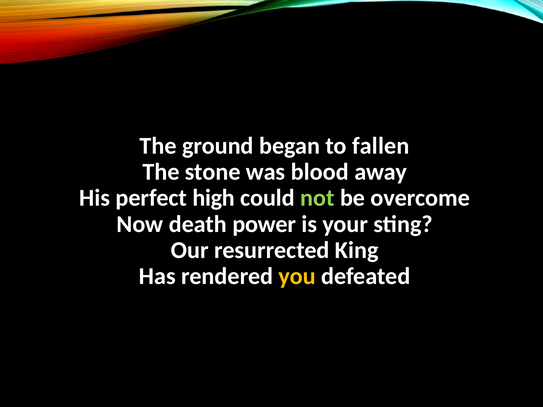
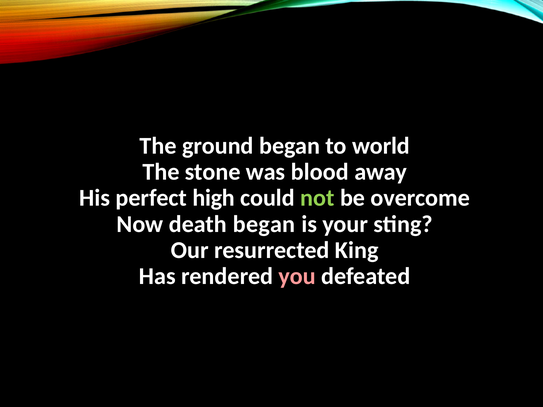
fallen: fallen -> world (381, 146)
death power: power -> began (264, 224)
you colour: yellow -> pink (297, 276)
